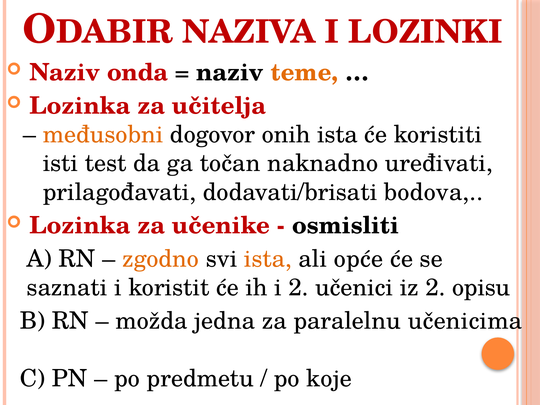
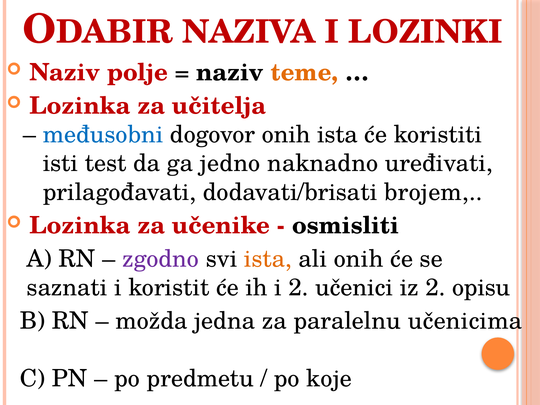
onda: onda -> polje (138, 72)
međusobni colour: orange -> blue (103, 135)
točan: točan -> jedno (230, 163)
bodova: bodova -> brojem (433, 192)
zgodno colour: orange -> purple (161, 259)
ali opće: opće -> onih (359, 259)
